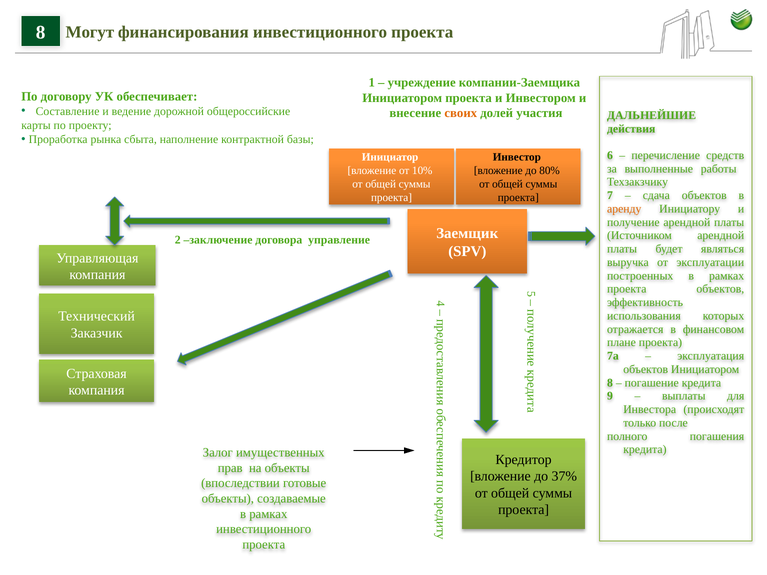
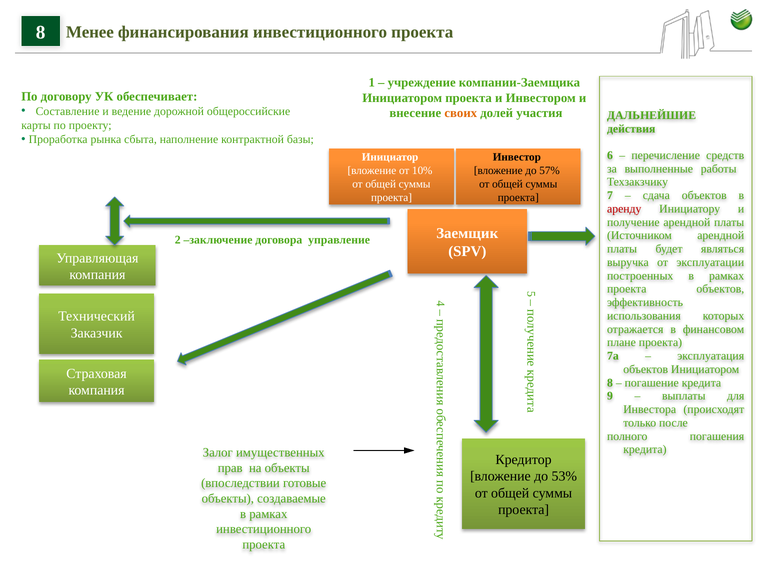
Могут: Могут -> Менее (90, 32)
80%: 80% -> 57% (550, 171)
аренду colour: orange -> red (624, 209)
37%: 37% -> 53% (564, 477)
